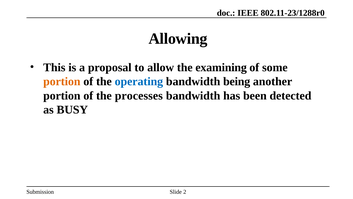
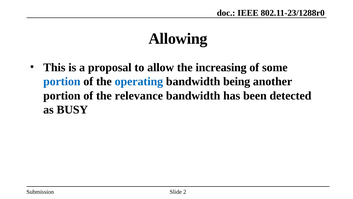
examining: examining -> increasing (221, 67)
portion colour: orange -> blue (62, 81)
processes: processes -> relevance (139, 95)
